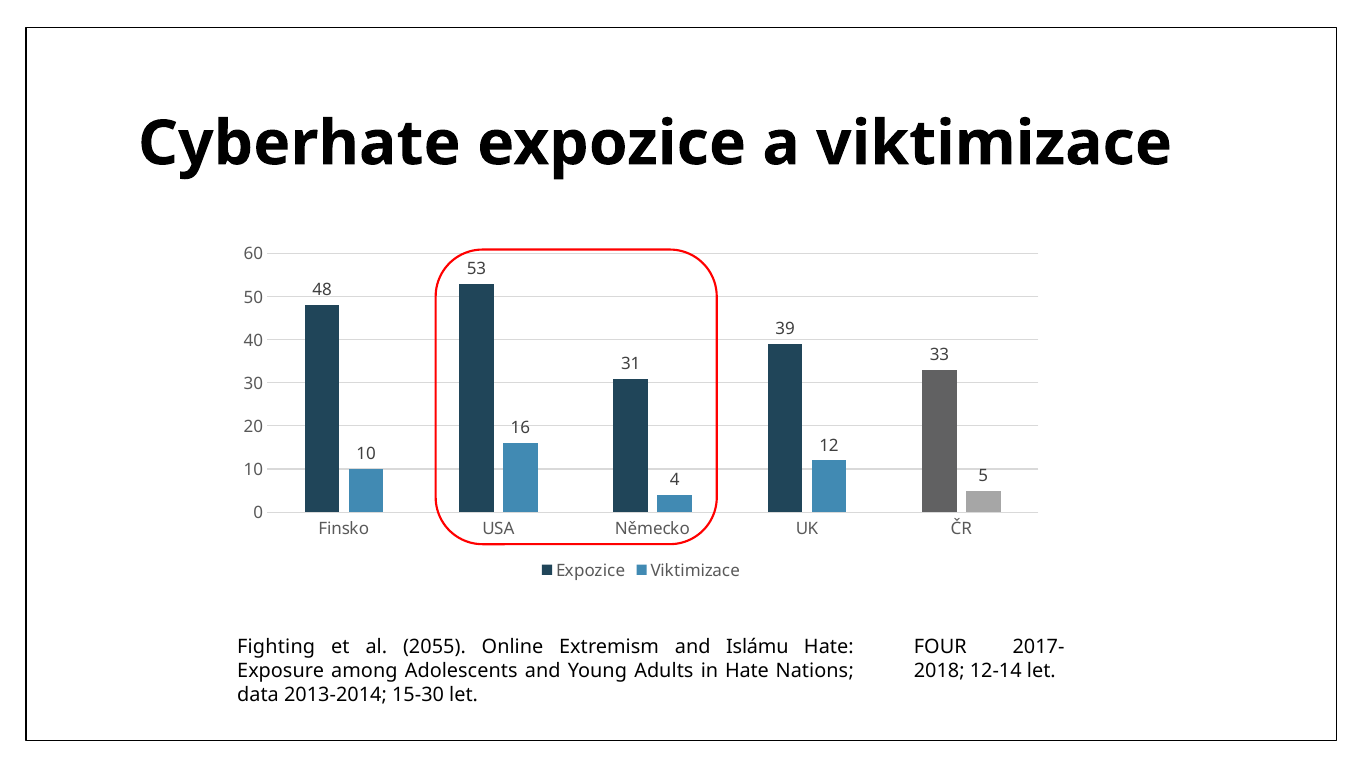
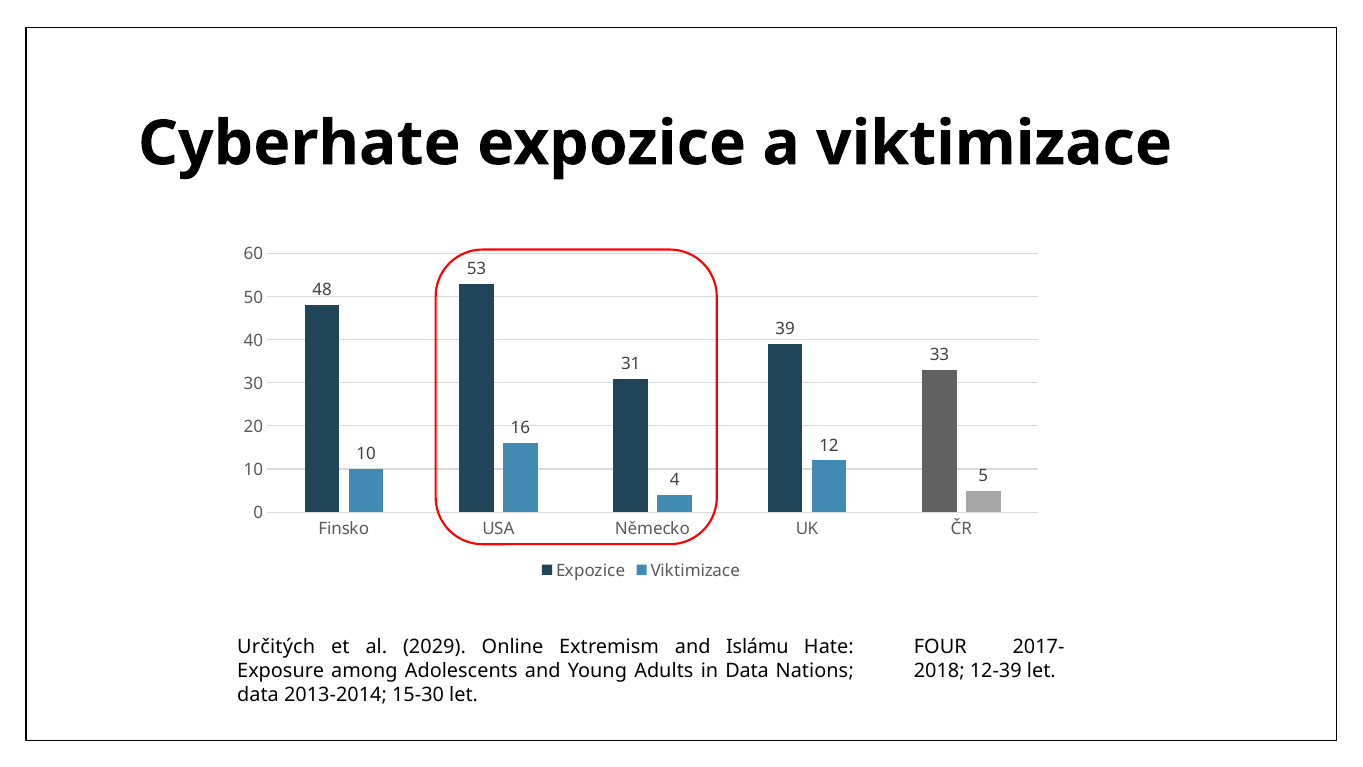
Fighting: Fighting -> Určitých (276, 647)
2055: 2055 -> 2029 (434, 647)
in Hate: Hate -> Data (747, 671)
12-14: 12-14 -> 12-39 (996, 671)
